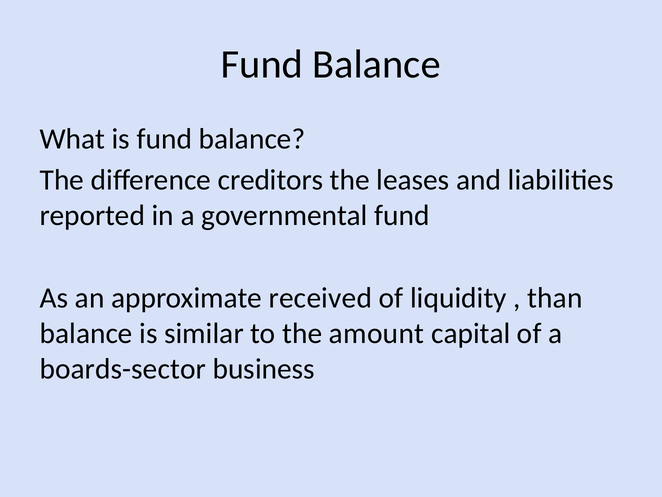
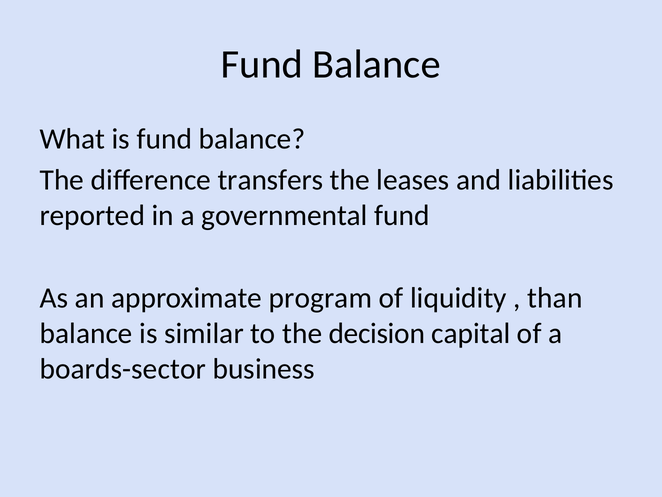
creditors: creditors -> transfers (271, 180)
received: received -> program (320, 298)
amount: amount -> decision (377, 333)
